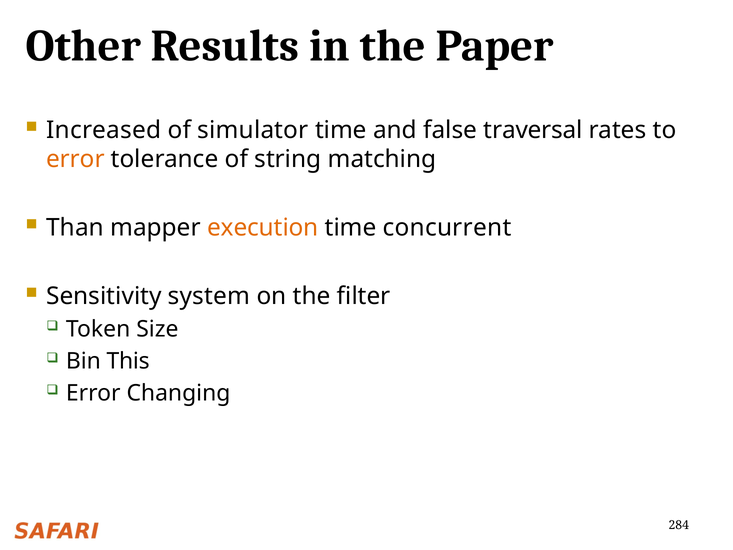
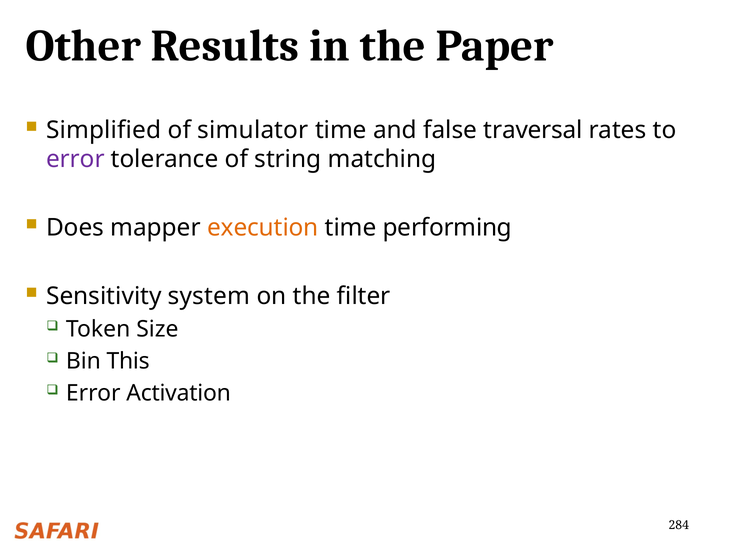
Increased: Increased -> Simplified (104, 130)
error colour: orange -> purple (75, 159)
Than: Than -> Does (75, 228)
concurrent: concurrent -> performing (447, 228)
Changing: Changing -> Activation (179, 393)
